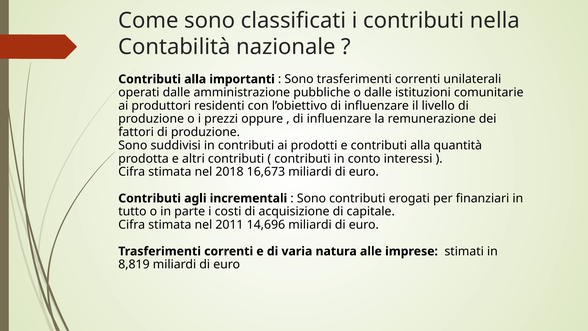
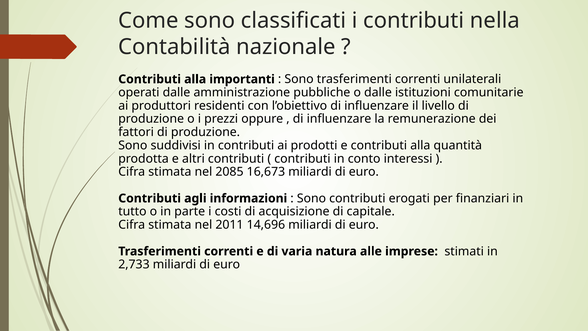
2018: 2018 -> 2085 (230, 172)
incrementali: incrementali -> informazioni (248, 198)
8,819: 8,819 -> 2,733 (134, 264)
